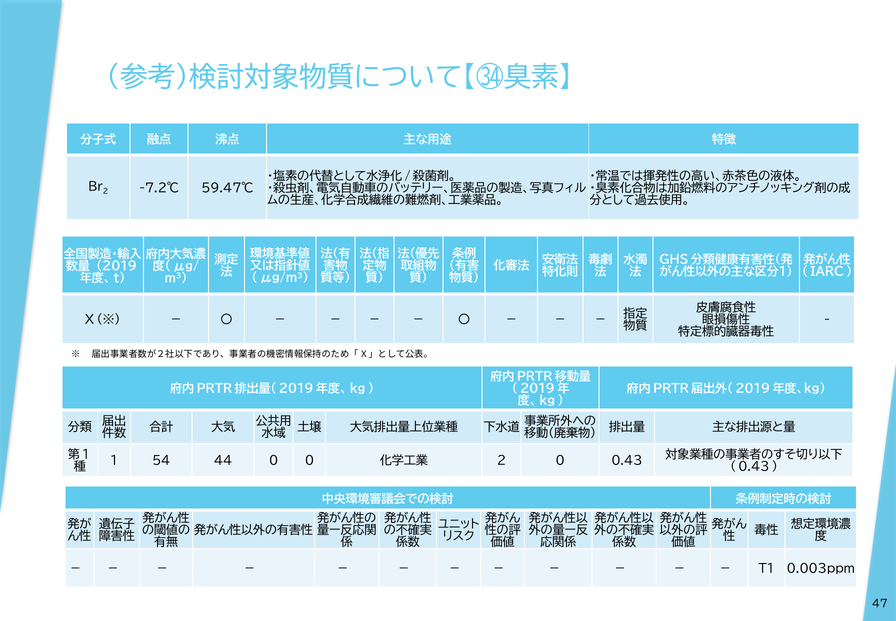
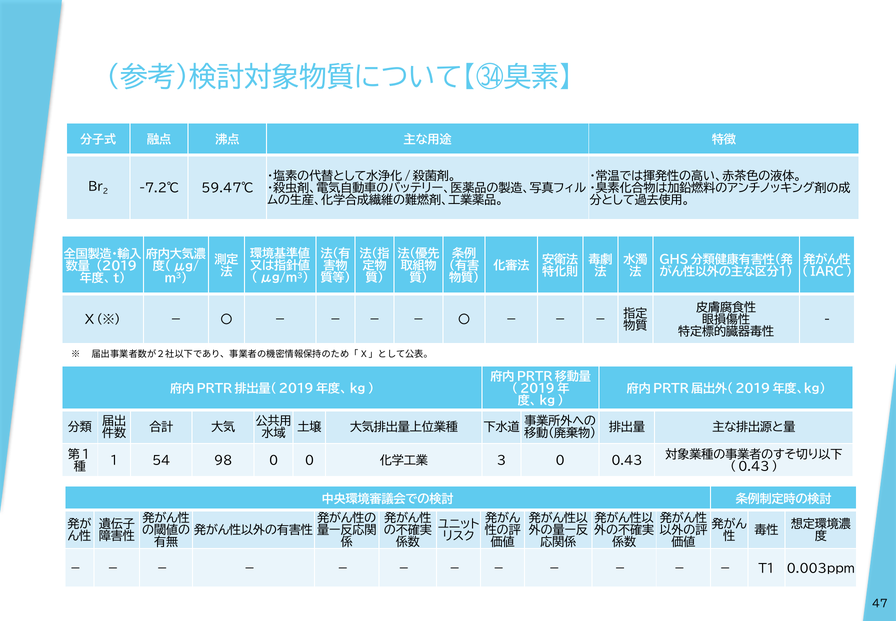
44: 44 -> 98 (223, 460)
2: 2 -> 3 (502, 460)
